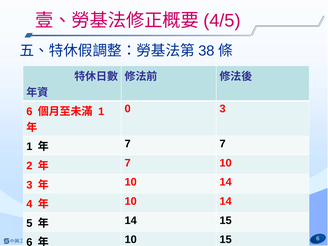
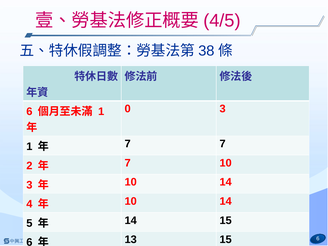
10: 10 -> 13 (131, 240)
